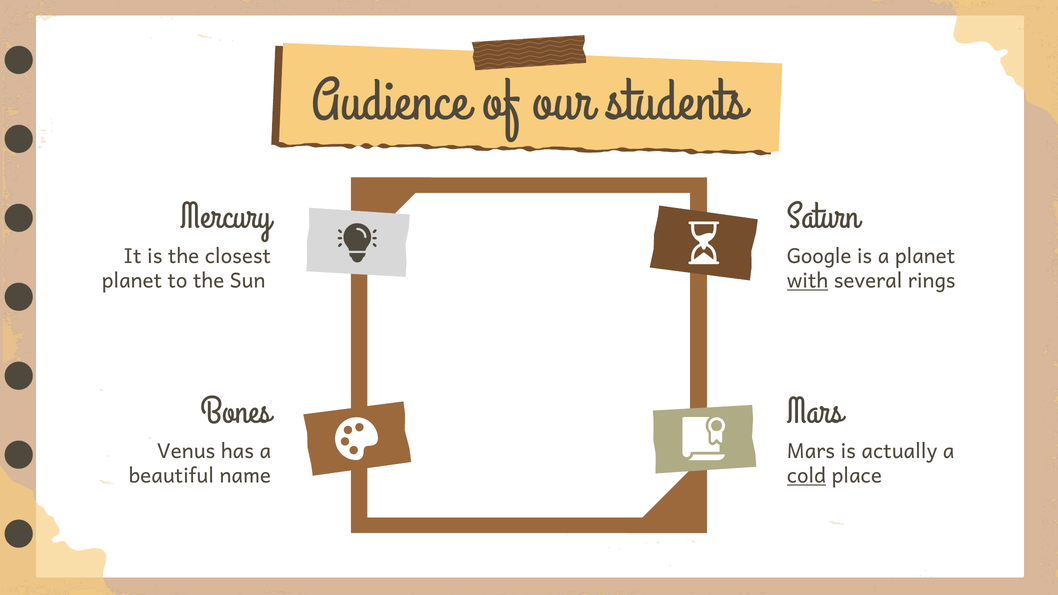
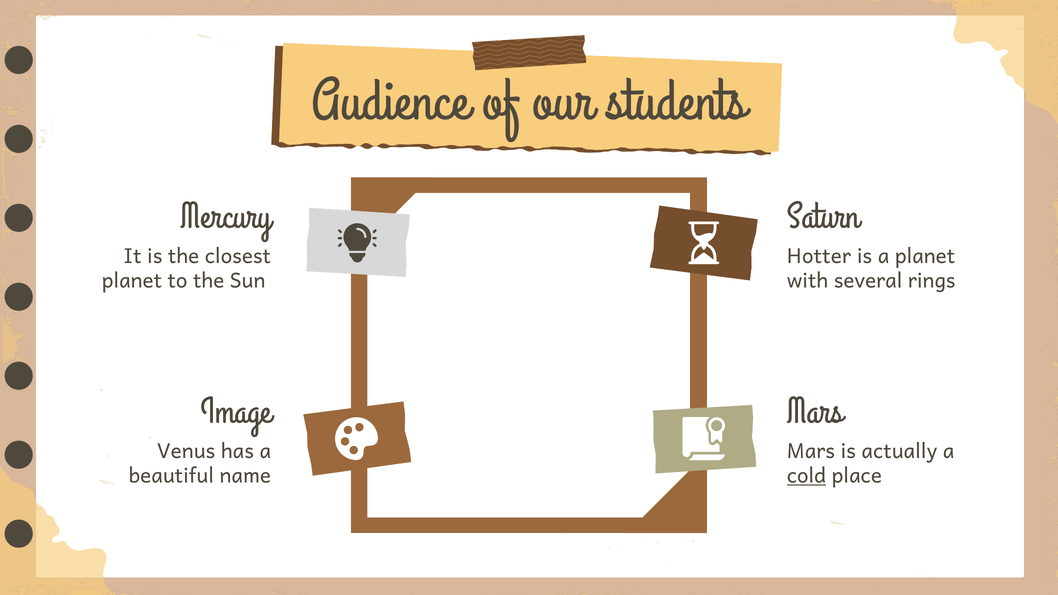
Google: Google -> Hotter (819, 257)
with underline: present -> none (807, 281)
Bones: Bones -> Image (236, 410)
